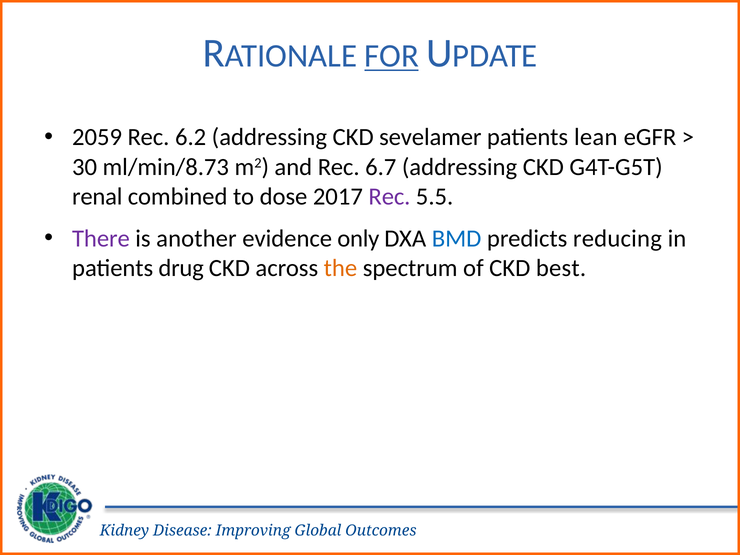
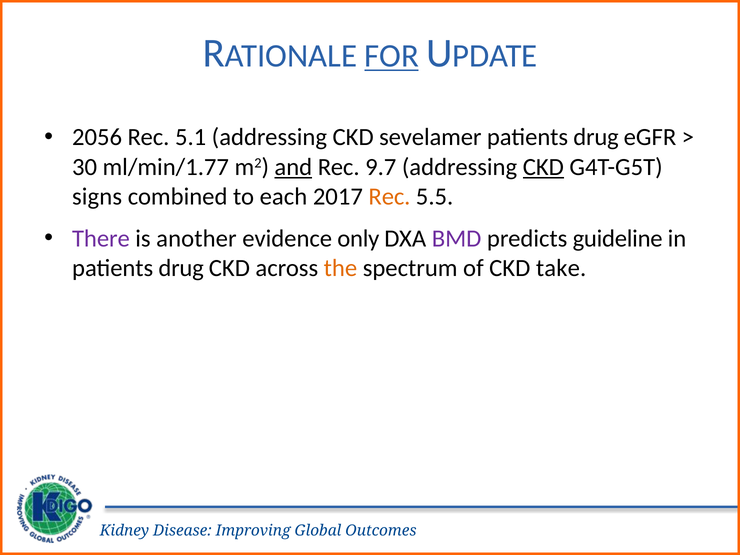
2059: 2059 -> 2056 (97, 137)
6.2: 6.2 -> 5.1 (191, 137)
lean: lean -> drug (596, 137)
ml/min/8.73: ml/min/8.73 -> ml/min/1.77 (166, 167)
and underline: none -> present (293, 167)
6.7: 6.7 -> 9.7 (381, 167)
CKD underline: none -> present (543, 167)
renal: renal -> signs (97, 197)
dose: dose -> each (283, 197)
Rec colour: purple -> orange (389, 197)
BMD colour: blue -> purple (457, 238)
reducing: reducing -> guideline (618, 238)
best: best -> take (561, 268)
